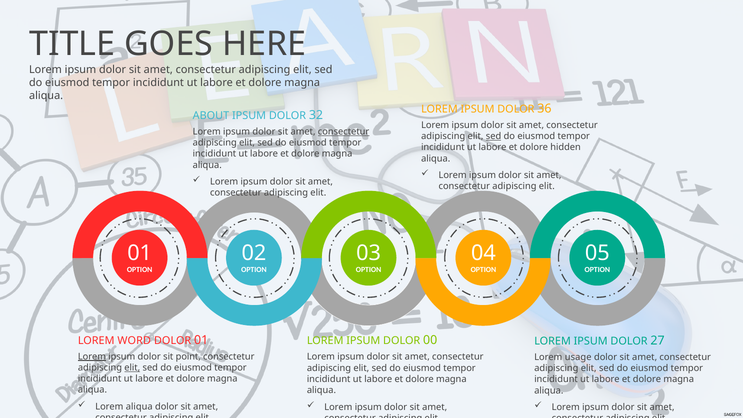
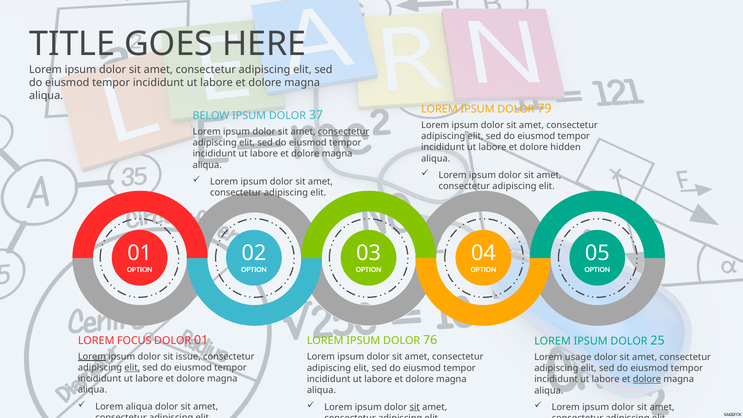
36: 36 -> 79 (544, 109)
ABOUT: ABOUT -> BELOW (211, 116)
32: 32 -> 37 (316, 115)
sed underline: present -> none (494, 136)
WORD: WORD -> FOCUS (134, 340)
00: 00 -> 76 (430, 340)
27: 27 -> 25 (658, 341)
point: point -> issue (188, 356)
dolore underline: none -> present (647, 379)
sit underline: none -> present (415, 407)
